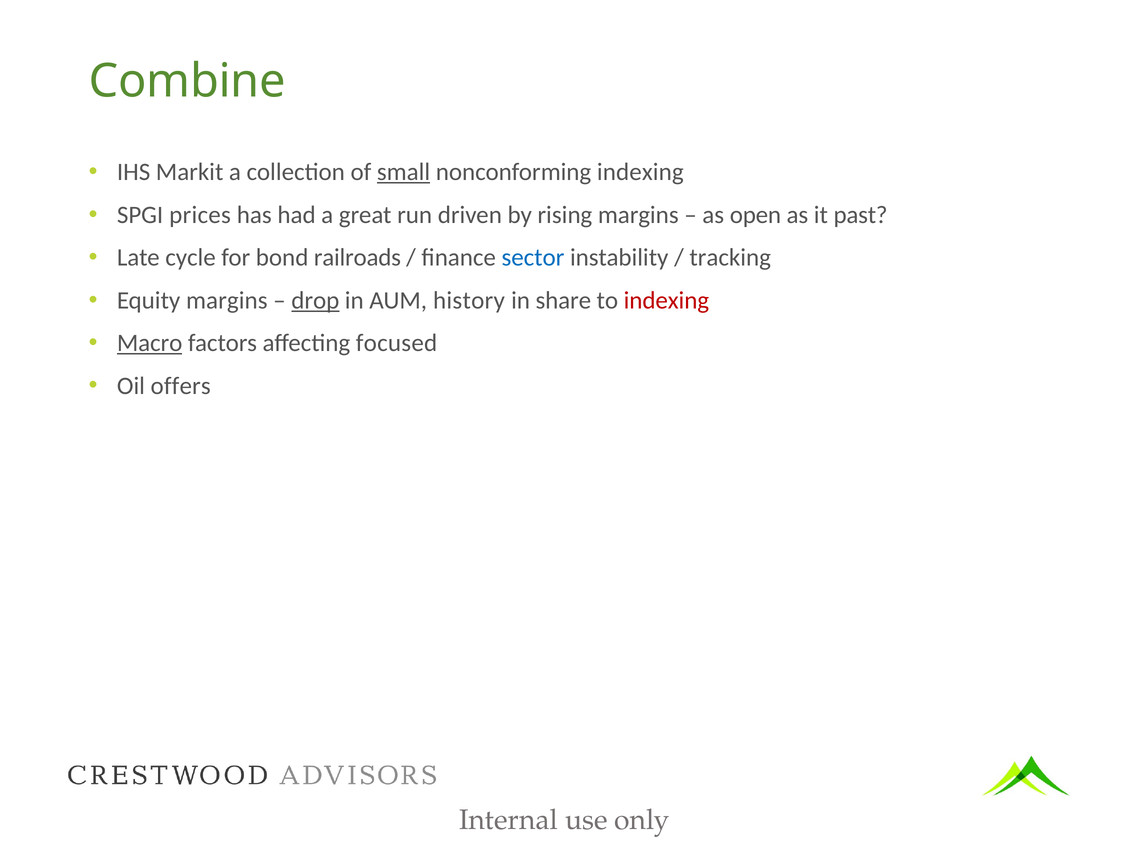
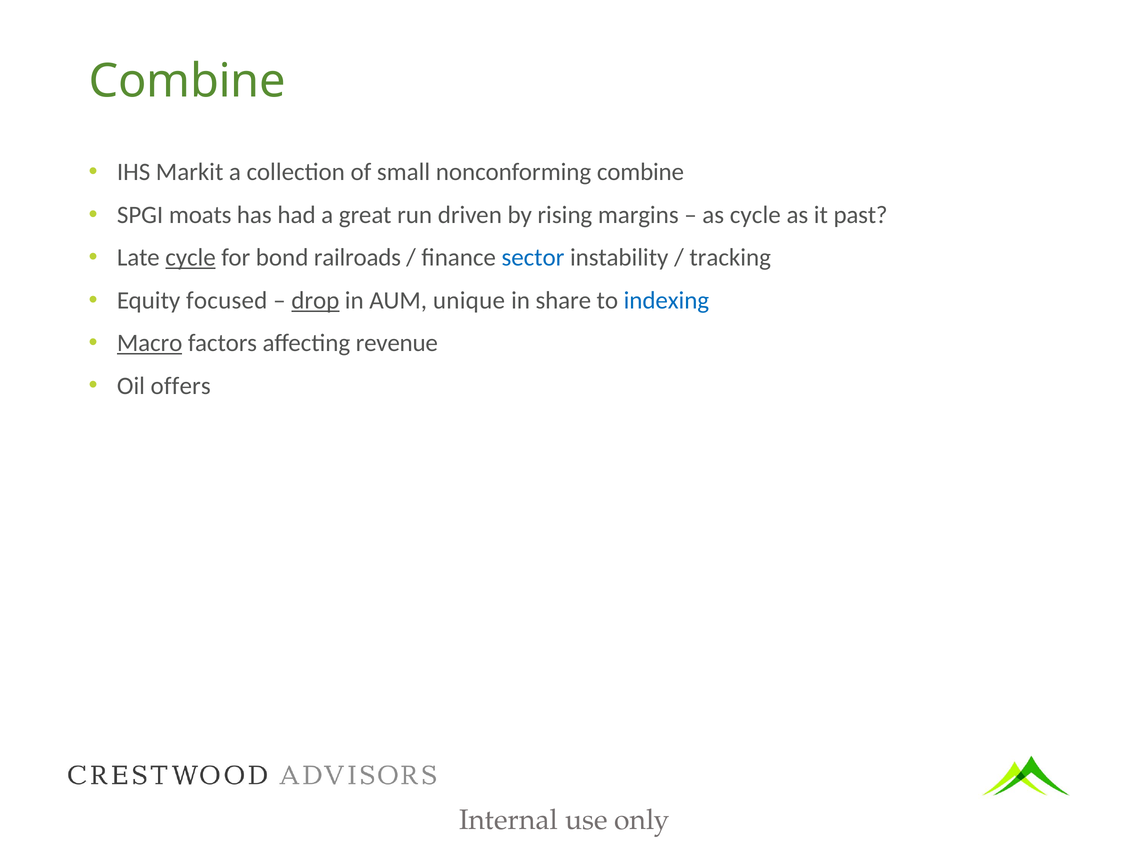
small underline: present -> none (404, 172)
nonconforming indexing: indexing -> combine (640, 172)
prices: prices -> moats (200, 215)
as open: open -> cycle (755, 215)
cycle underline: none -> present (190, 258)
Equity margins: margins -> focused (227, 301)
history: history -> unique (469, 301)
indexing colour: red -> blue (666, 301)
focused: focused -> revenue (397, 343)
